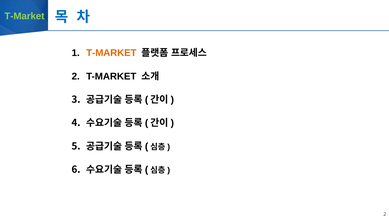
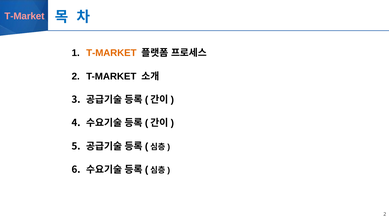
T-Market colour: light green -> pink (24, 16)
